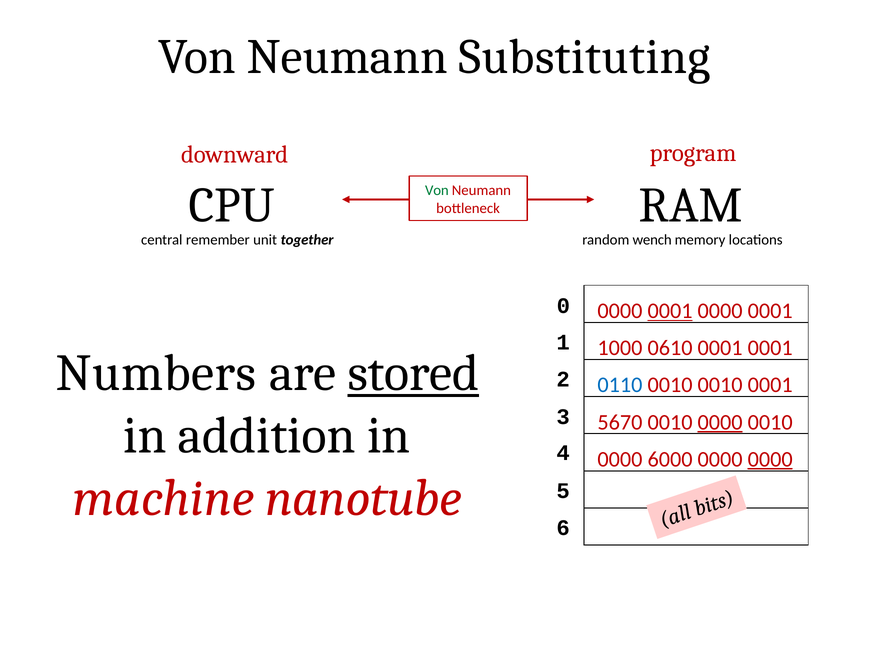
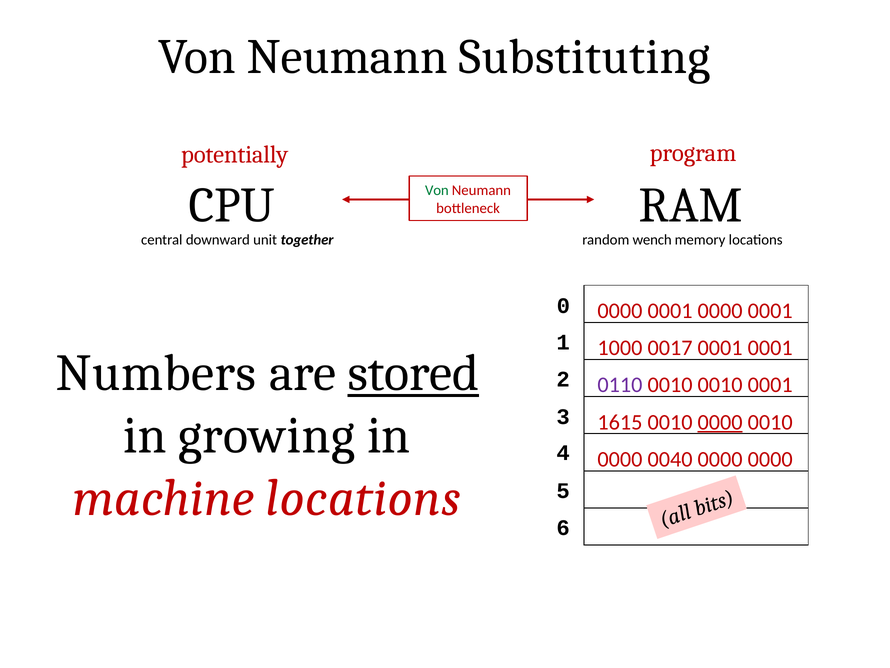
downward: downward -> potentially (235, 154)
remember: remember -> downward (218, 240)
0001 underline: present -> none (670, 311)
0610: 0610 -> 0017 (670, 348)
0110 colour: blue -> purple (620, 385)
5670: 5670 -> 1615 (620, 422)
addition: addition -> growing (267, 435)
6000: 6000 -> 0040 (670, 459)
0000 underline: present -> none (770, 459)
machine nanotube: nanotube -> locations (363, 497)
